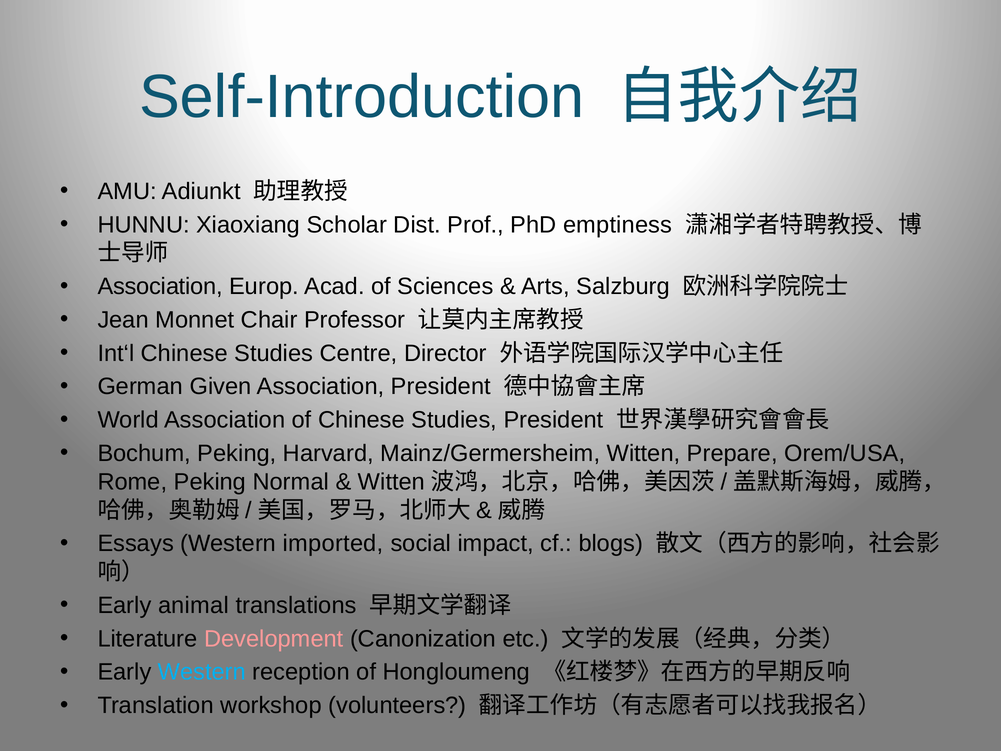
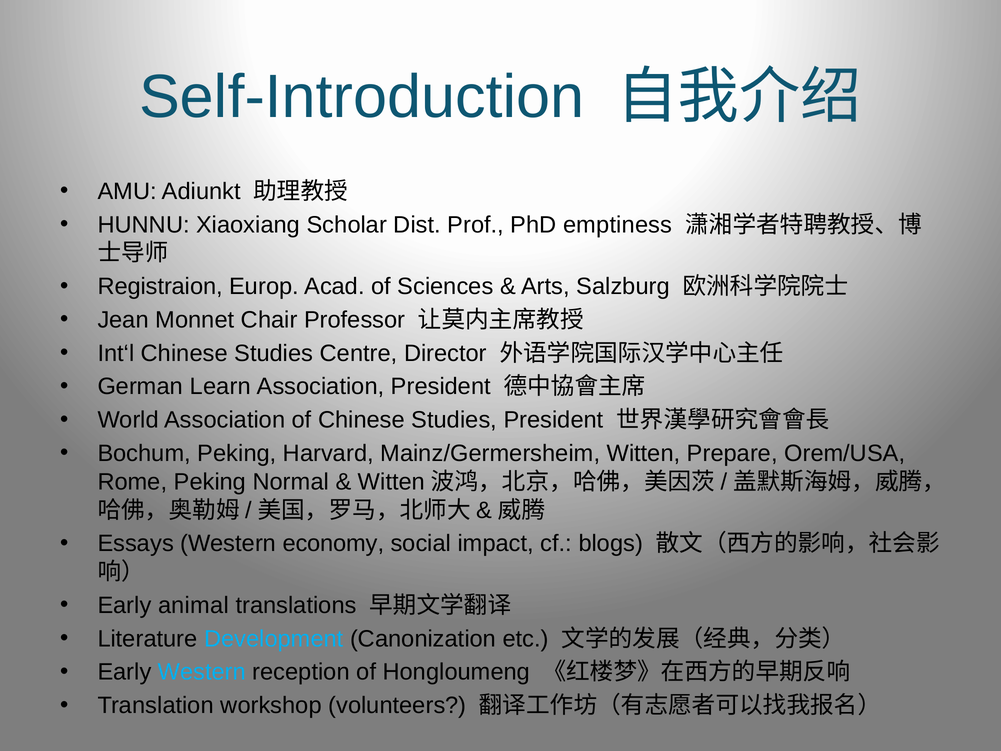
Association: Association -> Registraion (160, 286)
Given: Given -> Learn (220, 387)
imported: imported -> economy (333, 543)
Development colour: pink -> light blue (274, 639)
